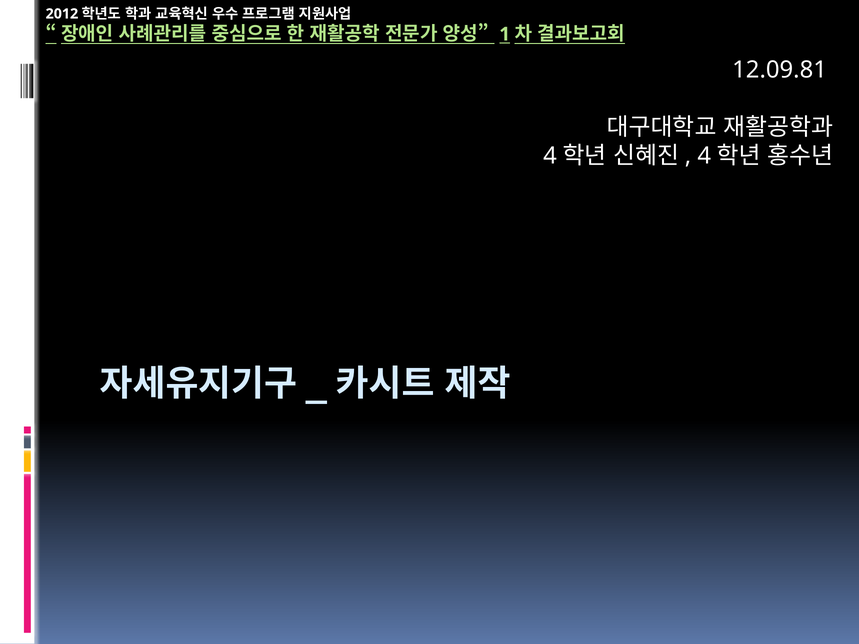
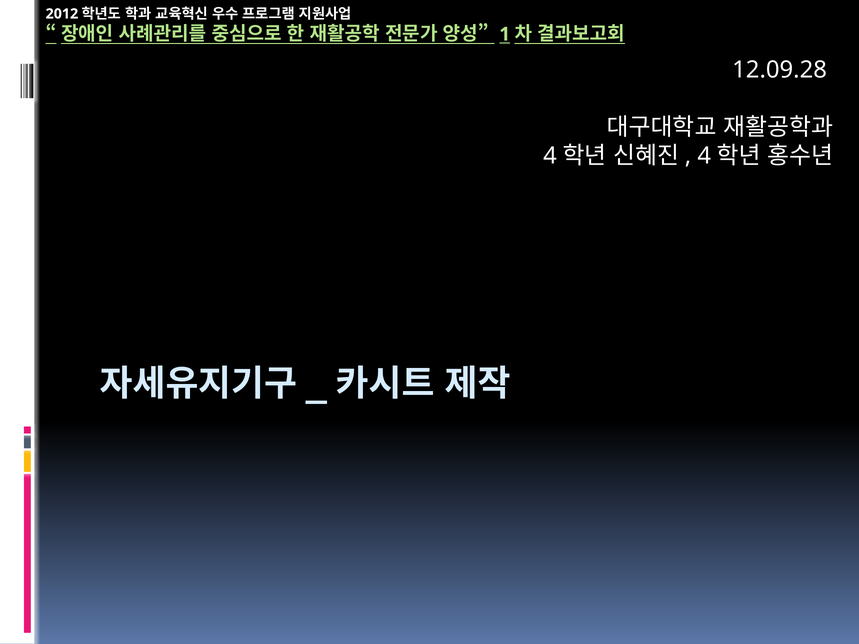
12.09.81: 12.09.81 -> 12.09.28 (780, 70)
